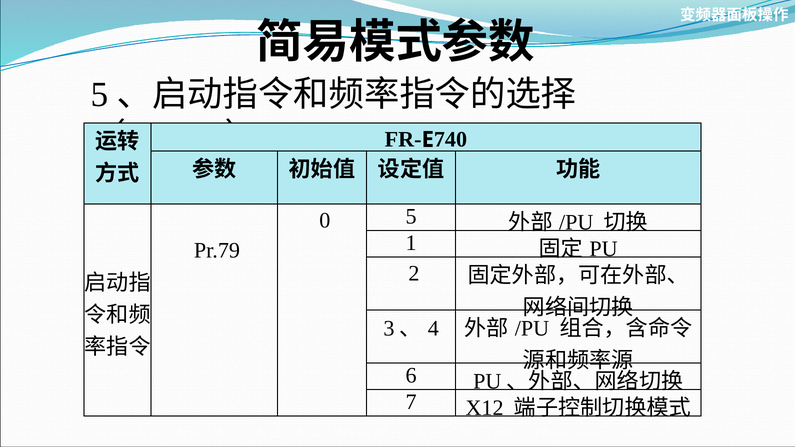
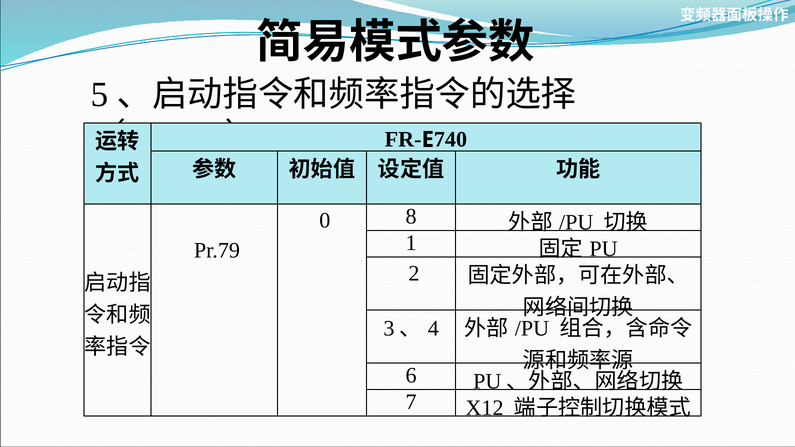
0 5: 5 -> 8 (411, 216)
